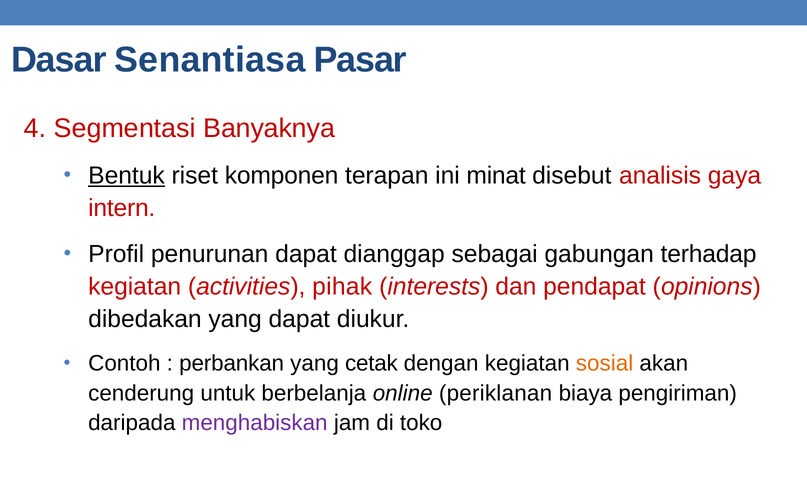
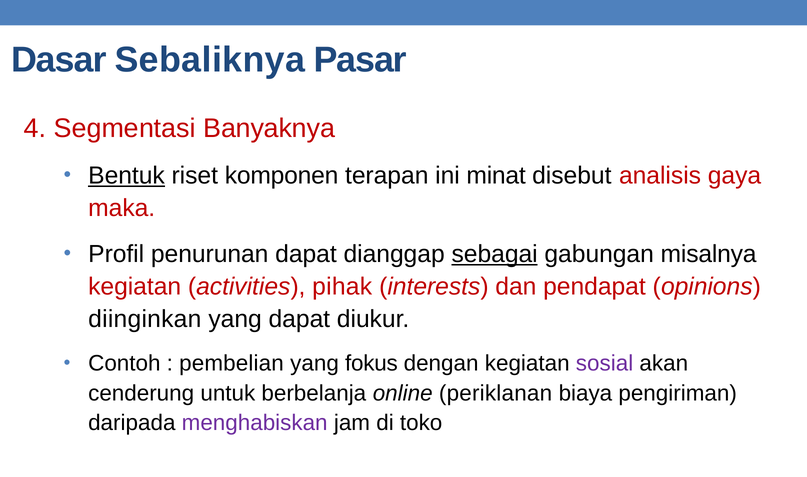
Senantiasa: Senantiasa -> Sebaliknya (210, 60)
intern: intern -> maka (122, 208)
sebagai underline: none -> present (495, 254)
terhadap: terhadap -> misalnya (709, 254)
dibedakan: dibedakan -> diinginkan (145, 319)
perbankan: perbankan -> pembelian (231, 363)
cetak: cetak -> fokus (371, 363)
sosial colour: orange -> purple (605, 363)
